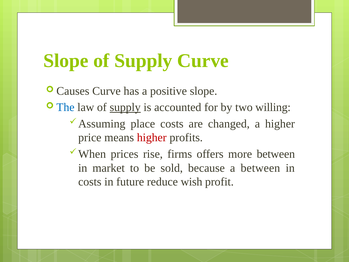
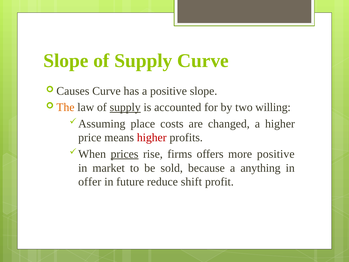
The colour: blue -> orange (65, 107)
prices underline: none -> present (125, 154)
more between: between -> positive (276, 154)
a between: between -> anything (260, 168)
costs: costs -> offer (90, 182)
wish: wish -> shift (191, 182)
